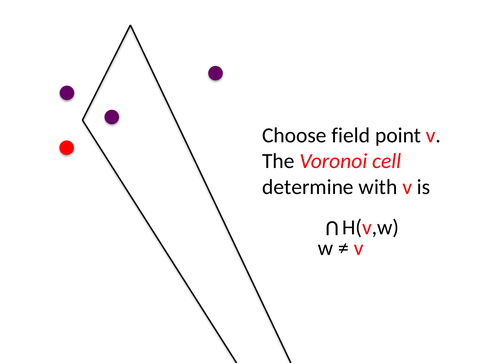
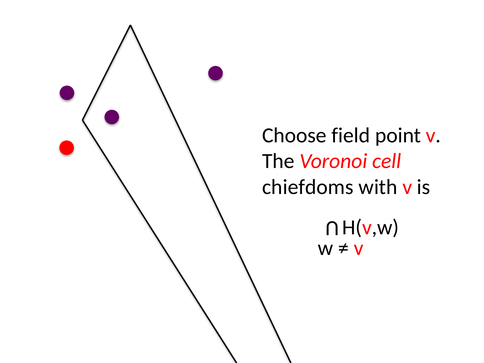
determine: determine -> chiefdoms (308, 187)
